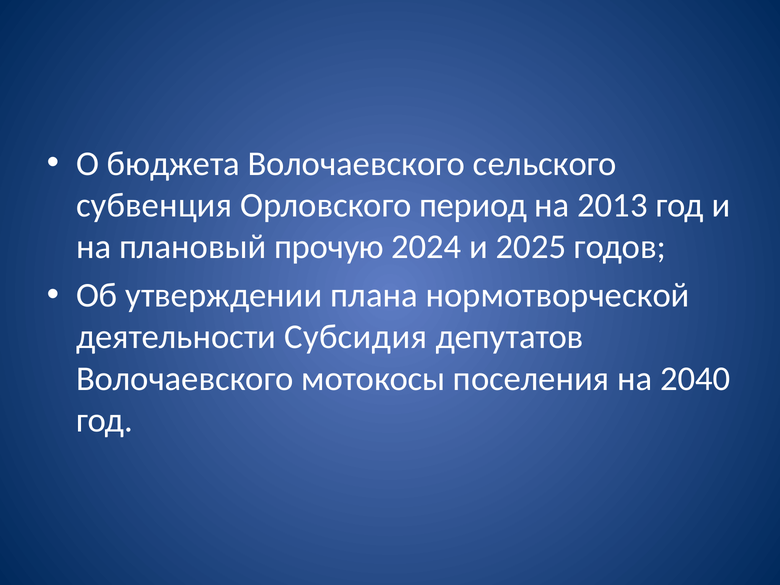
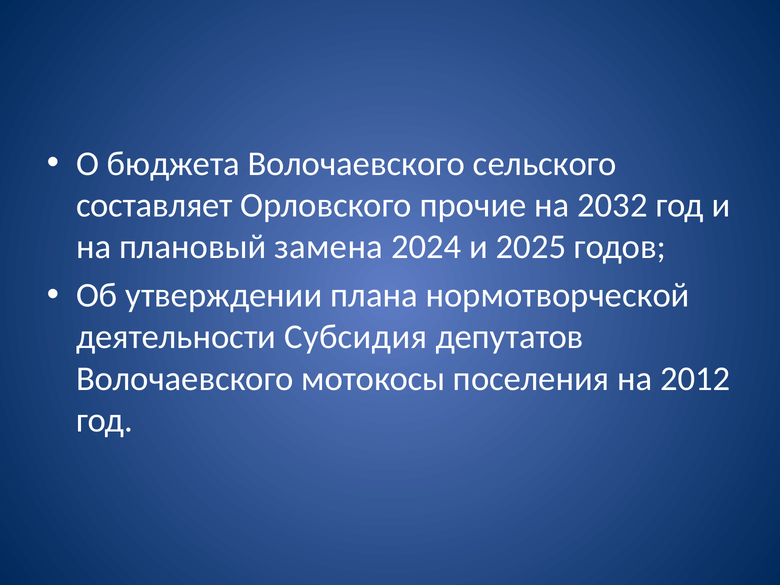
субвенция: субвенция -> составляет (154, 205)
период: период -> прочие (473, 205)
2013: 2013 -> 2032 (612, 205)
прочую: прочую -> замена (329, 247)
2040: 2040 -> 2012 (695, 379)
